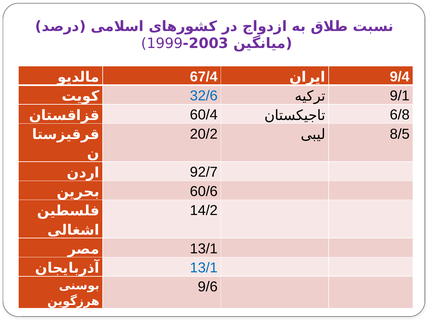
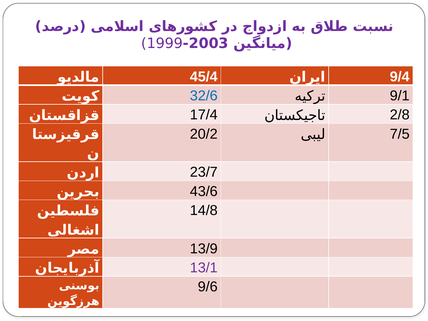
67/4: 67/4 -> 45/4 (204, 77)
60/4: 60/4 -> 17/4 (204, 115)
6/8: 6/8 -> 2/8 (400, 115)
8/5: 8/5 -> 7/5 (400, 134)
92/7: 92/7 -> 23/7 (204, 172)
60/6: 60/6 -> 43/6 (204, 191)
14/2: 14/2 -> 14/8 (204, 210)
13/1: 13/1 -> 13/9 (204, 249)
13/1 colour: blue -> purple (204, 268)
